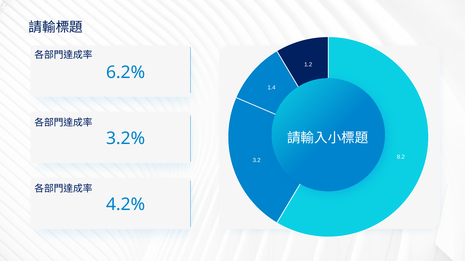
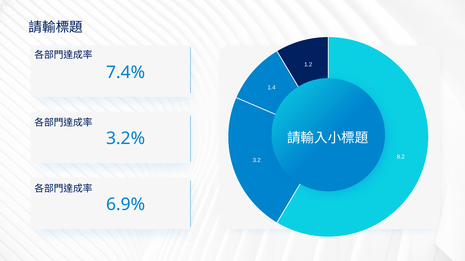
6.2%: 6.2% -> 7.4% (126, 72)
4.2%: 4.2% -> 6.9% (126, 205)
